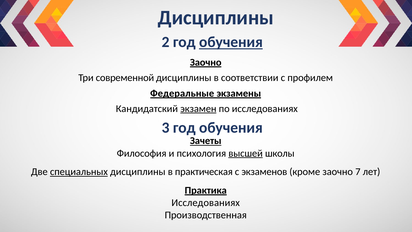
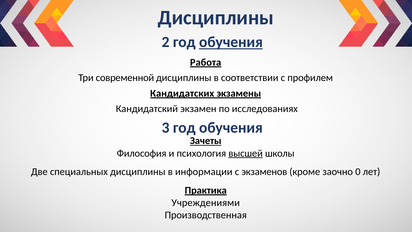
Заочно: Заочно -> Работа (206, 62)
Федеральные: Федеральные -> Кандидатских (182, 93)
экзамен underline: present -> none (198, 109)
специальных underline: present -> none (79, 172)
практическая: практическая -> информации (204, 172)
7: 7 -> 0 (358, 172)
Исследованиях: Исследованиях -> Учреждениями (206, 203)
